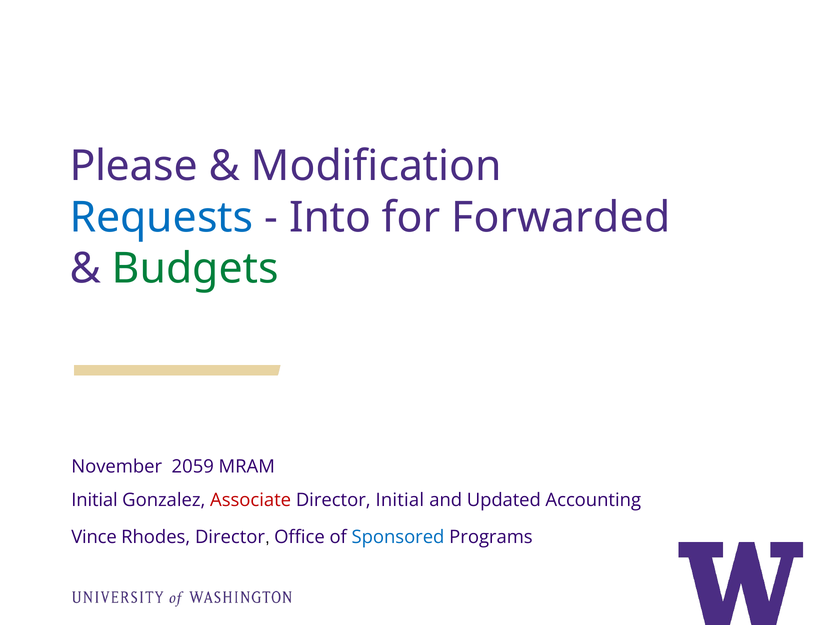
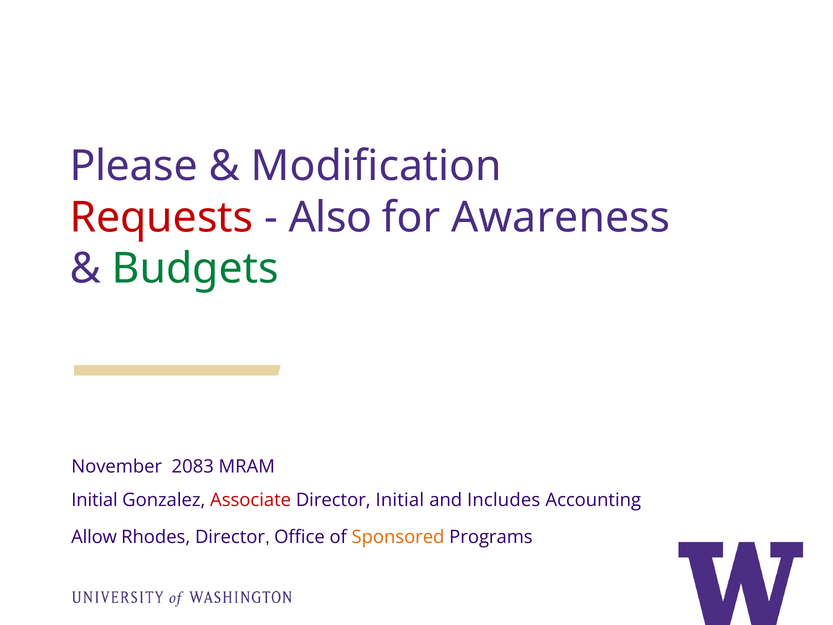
Requests colour: blue -> red (161, 217)
Into: Into -> Also (330, 217)
Forwarded: Forwarded -> Awareness (561, 217)
2059: 2059 -> 2083 (193, 467)
Updated: Updated -> Includes (504, 500)
Vince: Vince -> Allow (94, 537)
Sponsored colour: blue -> orange (398, 537)
